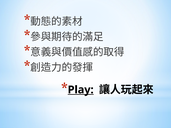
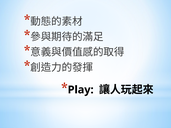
Play underline: present -> none (81, 90)
